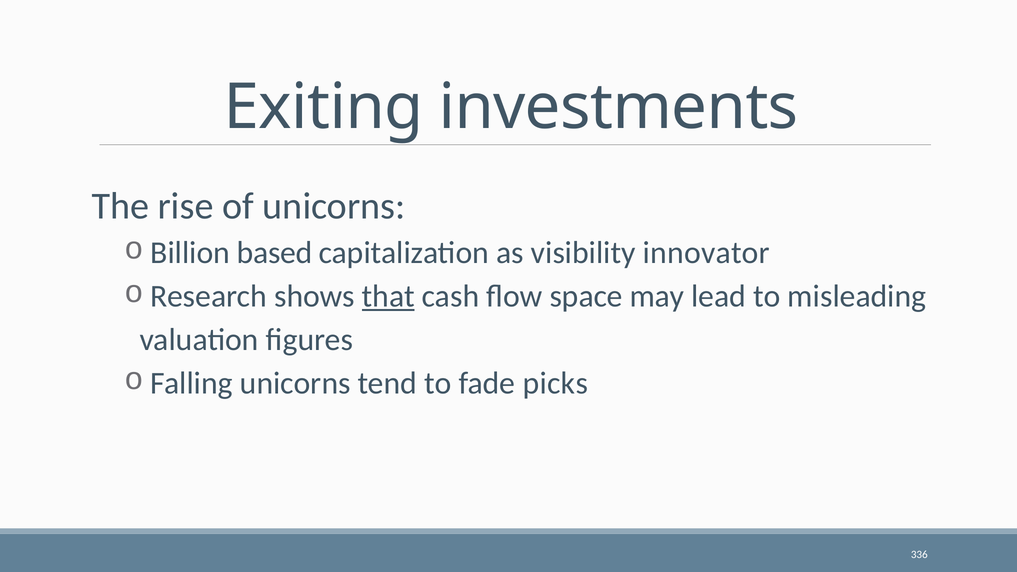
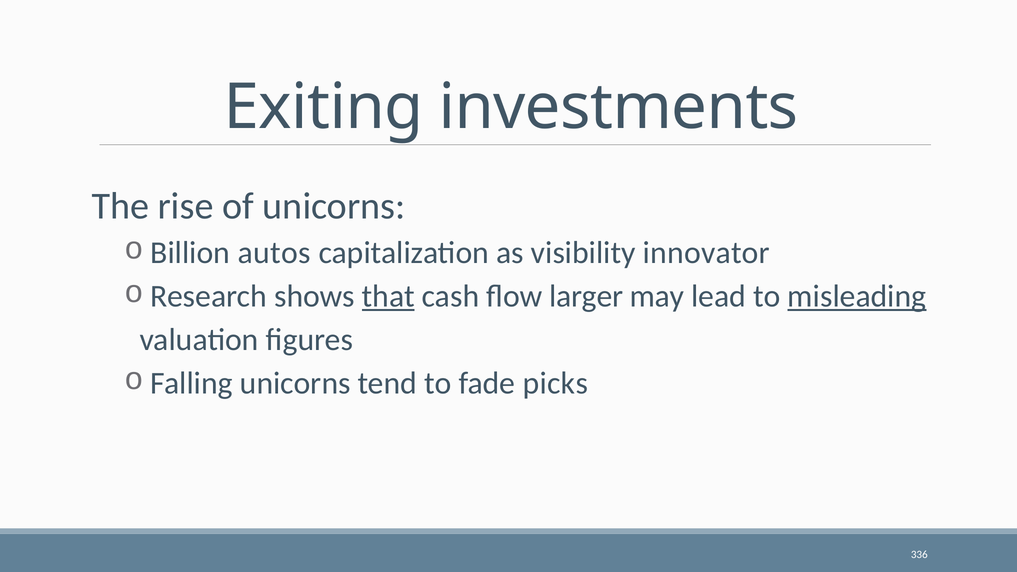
based: based -> autos (274, 253)
space: space -> larger (586, 296)
misleading underline: none -> present (857, 296)
